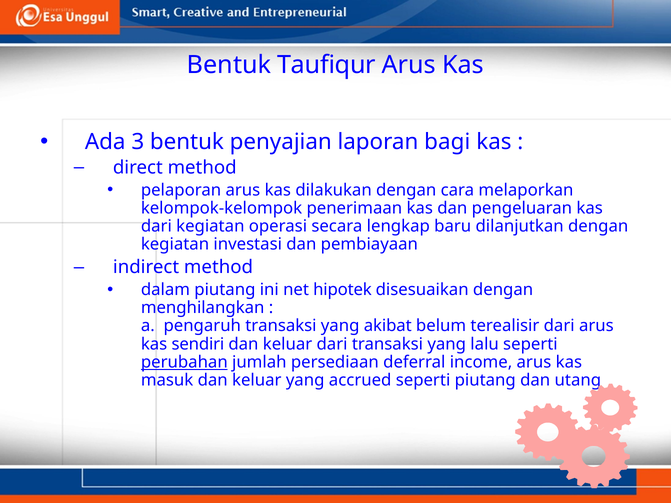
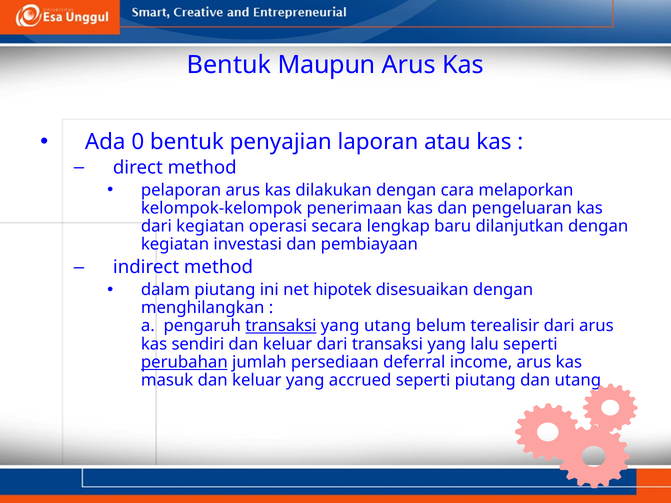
Taufiqur: Taufiqur -> Maupun (327, 65)
3: 3 -> 0 (138, 142)
bagi: bagi -> atau (447, 142)
transaksi underline: none -> present (281, 326)
yang akibat: akibat -> utang (388, 326)
